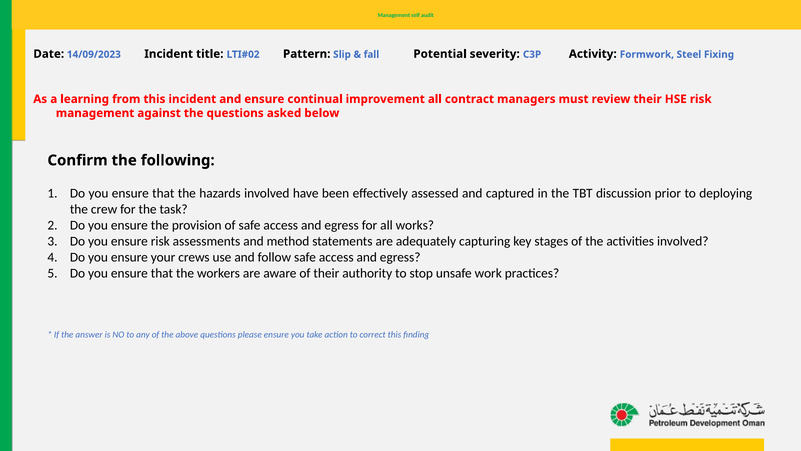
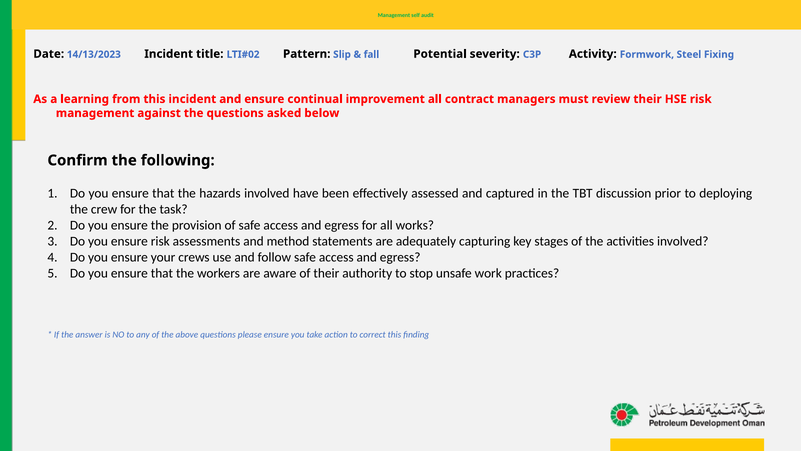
14/09/2023: 14/09/2023 -> 14/13/2023 (94, 54)
